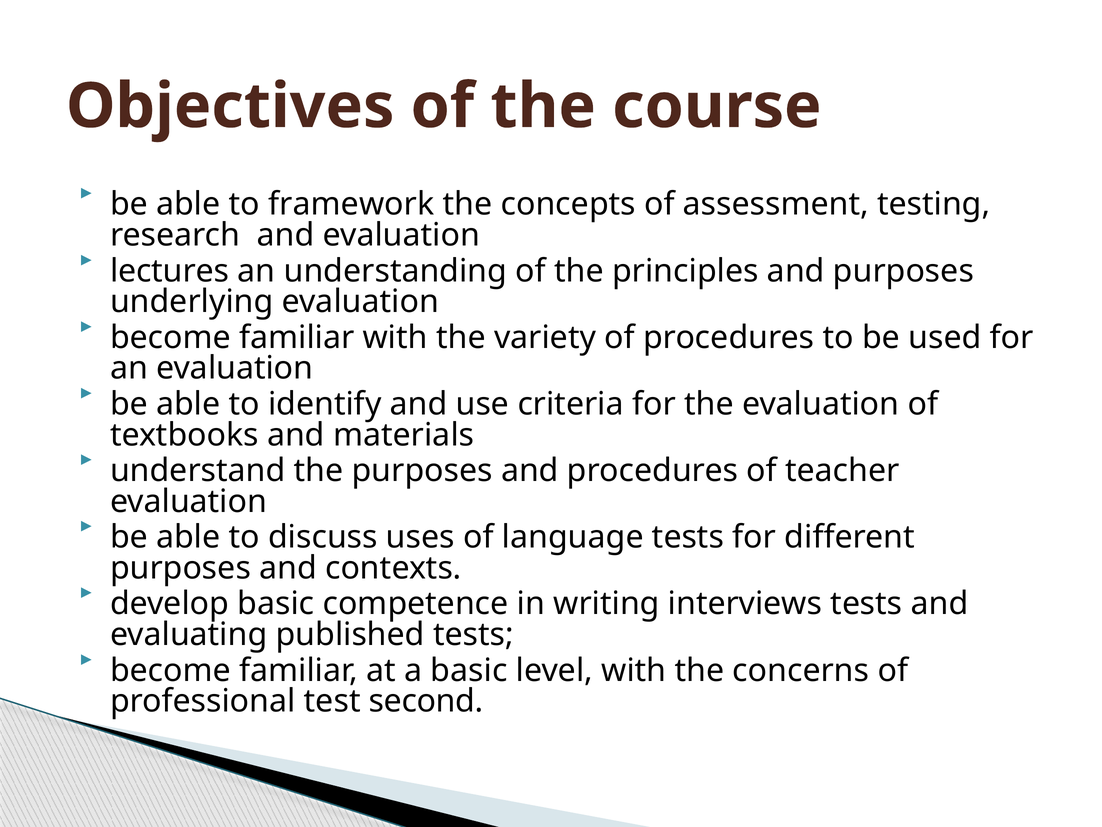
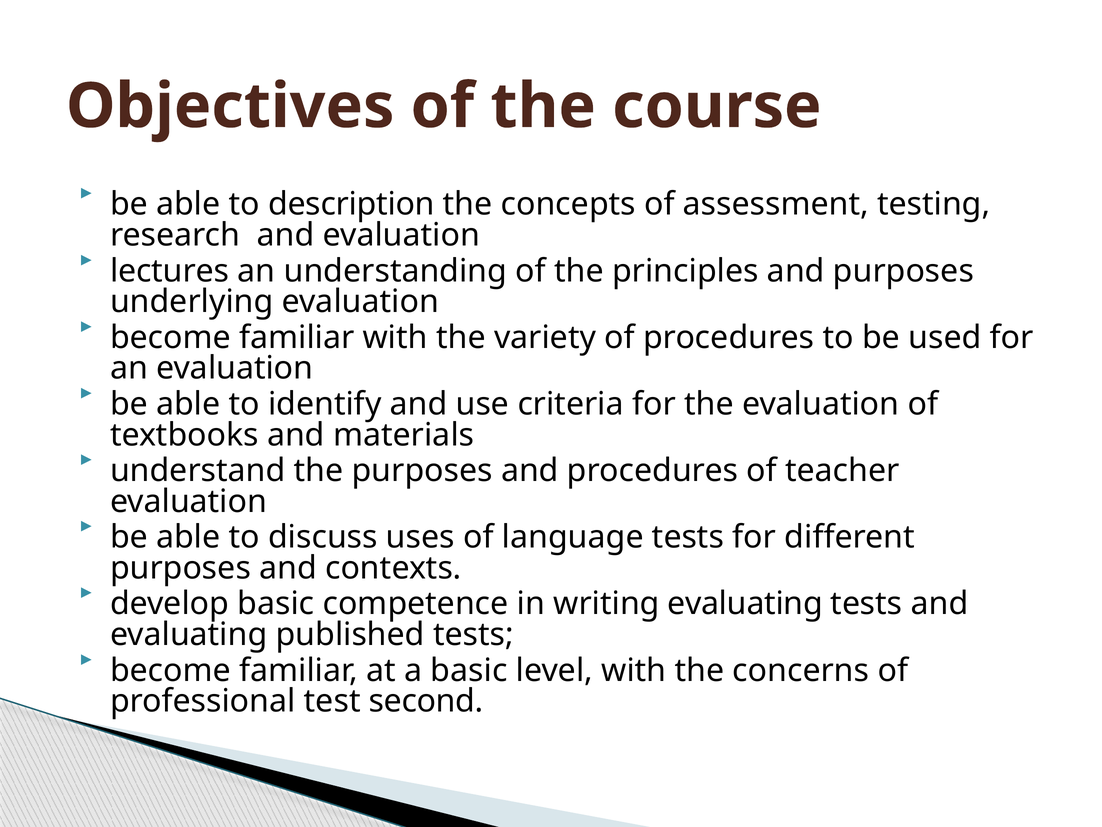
framework: framework -> description (351, 204)
writing interviews: interviews -> evaluating (745, 604)
